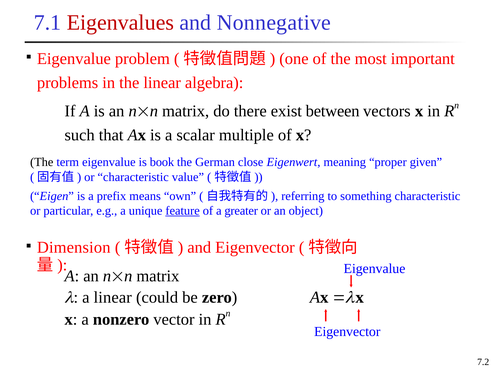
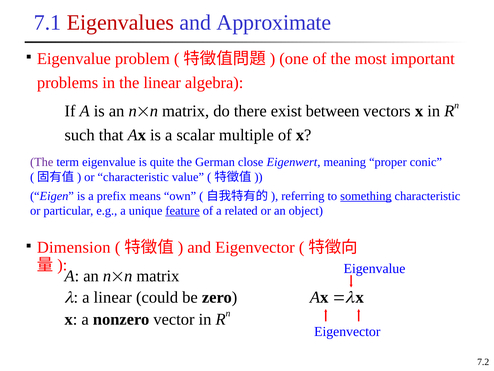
Nonnegative: Nonnegative -> Approximate (274, 22)
The colour: black -> purple (42, 162)
book: book -> quite (162, 162)
given: given -> conic (426, 162)
something underline: none -> present (366, 196)
greater: greater -> related (241, 211)
